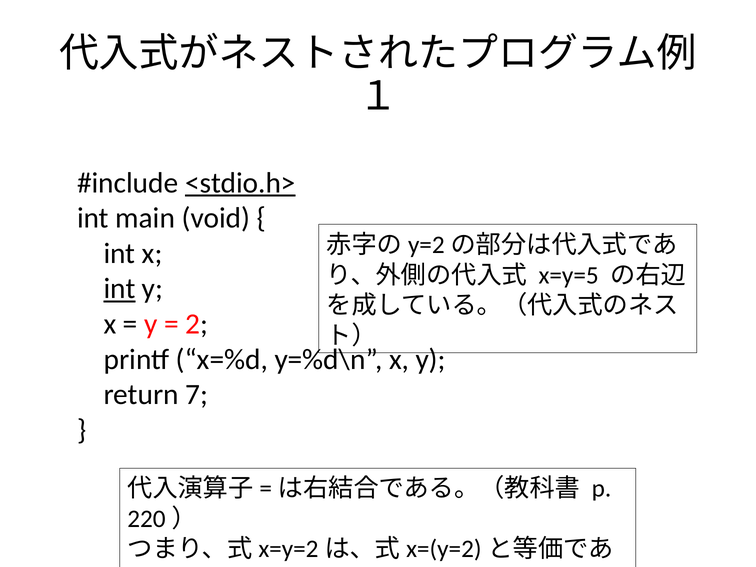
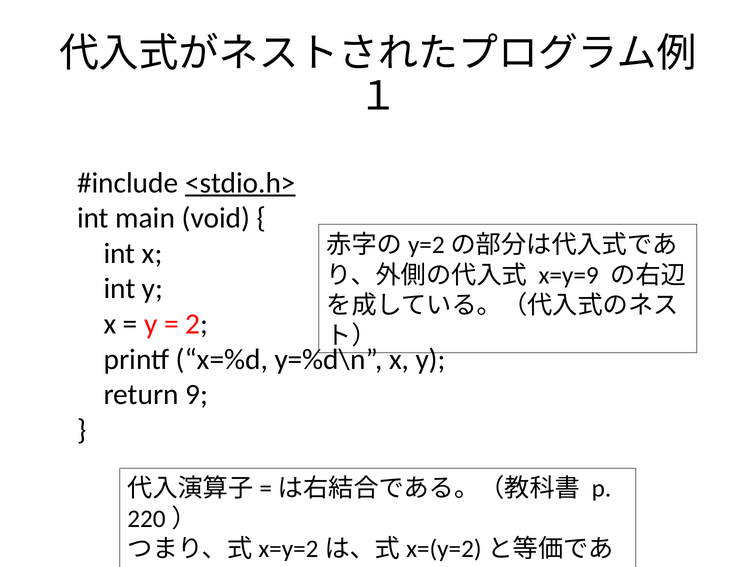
x=y=5: x=y=5 -> x=y=9 (569, 275)
int underline: present -> none (120, 289)
7: 7 -> 9 (197, 395)
